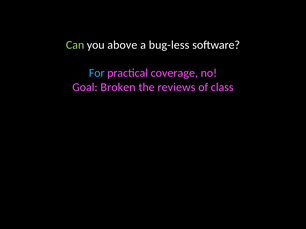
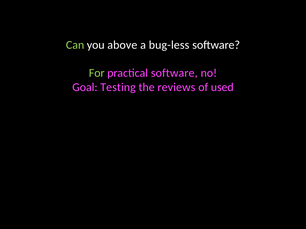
For colour: light blue -> light green (97, 73)
practical coverage: coverage -> software (174, 73)
Broken: Broken -> Testing (118, 88)
class: class -> used (222, 88)
